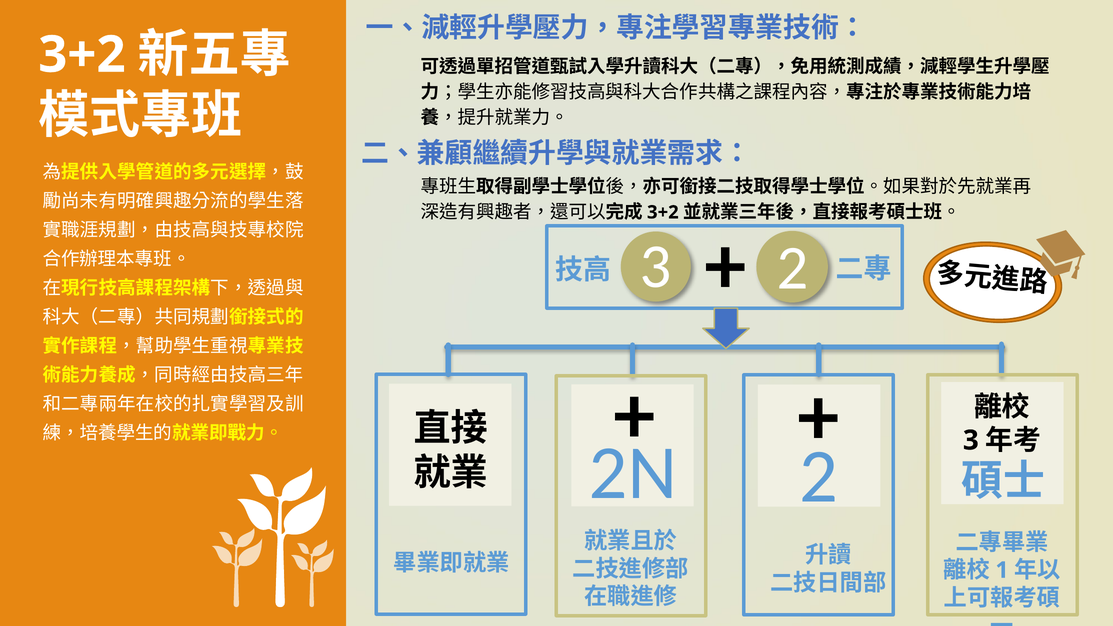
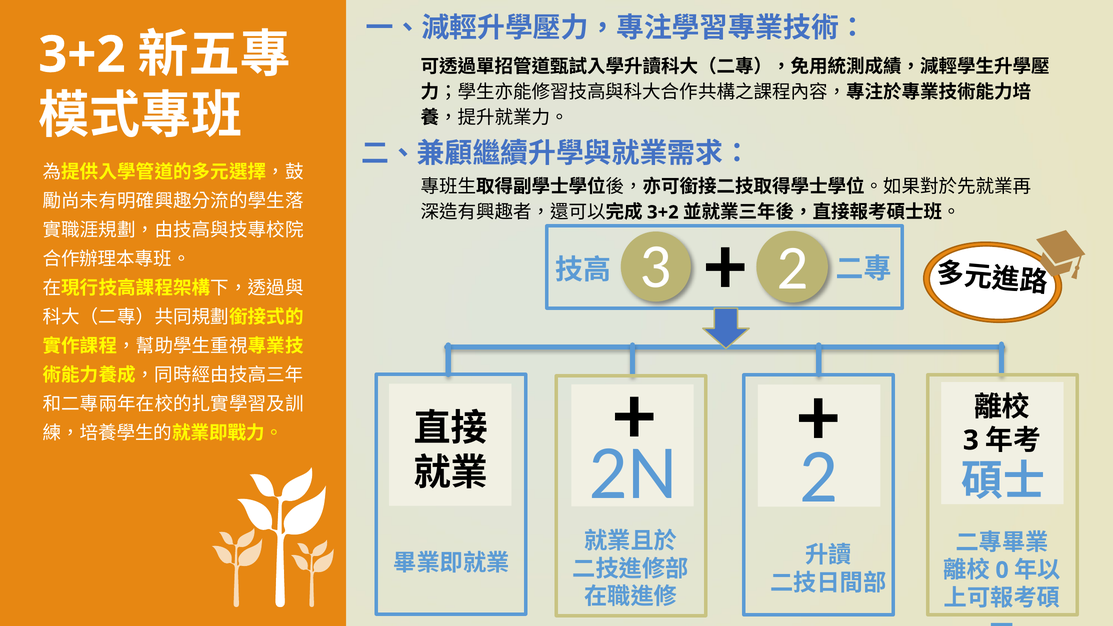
1: 1 -> 0 (1002, 570)
